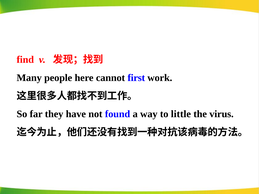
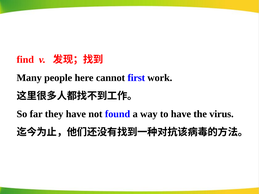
to little: little -> have (181, 114)
